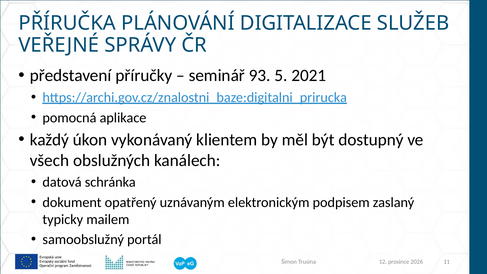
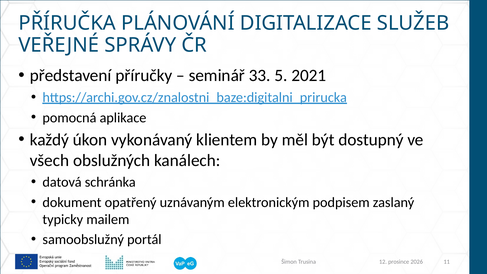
93: 93 -> 33 (260, 76)
